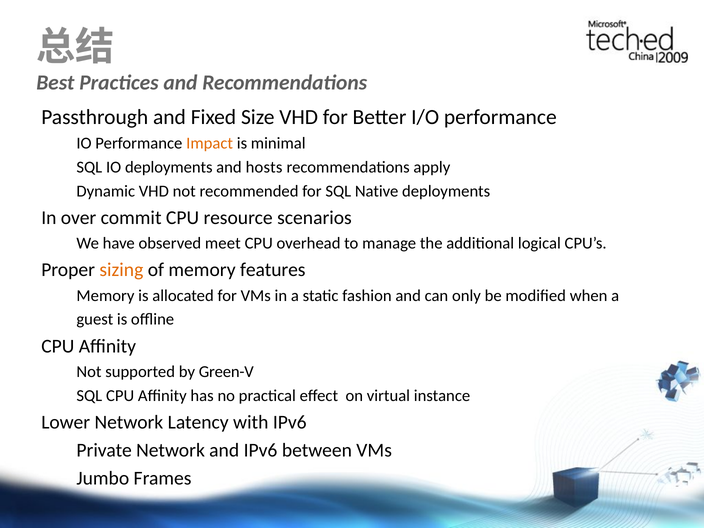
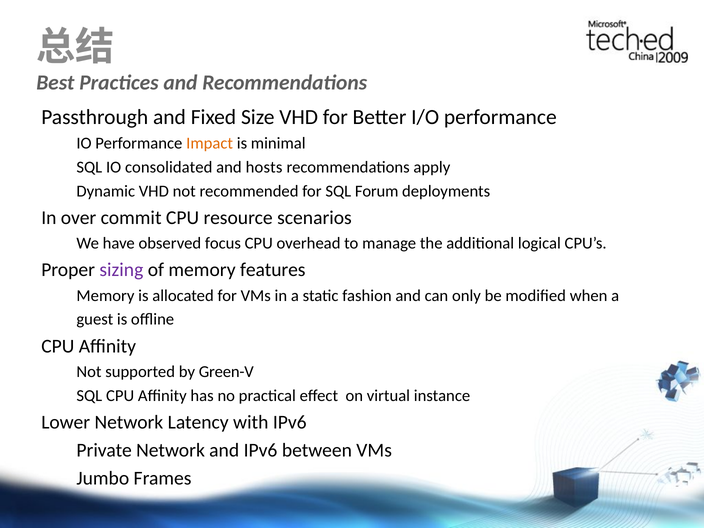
IO deployments: deployments -> consolidated (169, 167)
Native: Native -> Forum (377, 191)
meet: meet -> focus (223, 243)
sizing colour: orange -> purple (121, 270)
